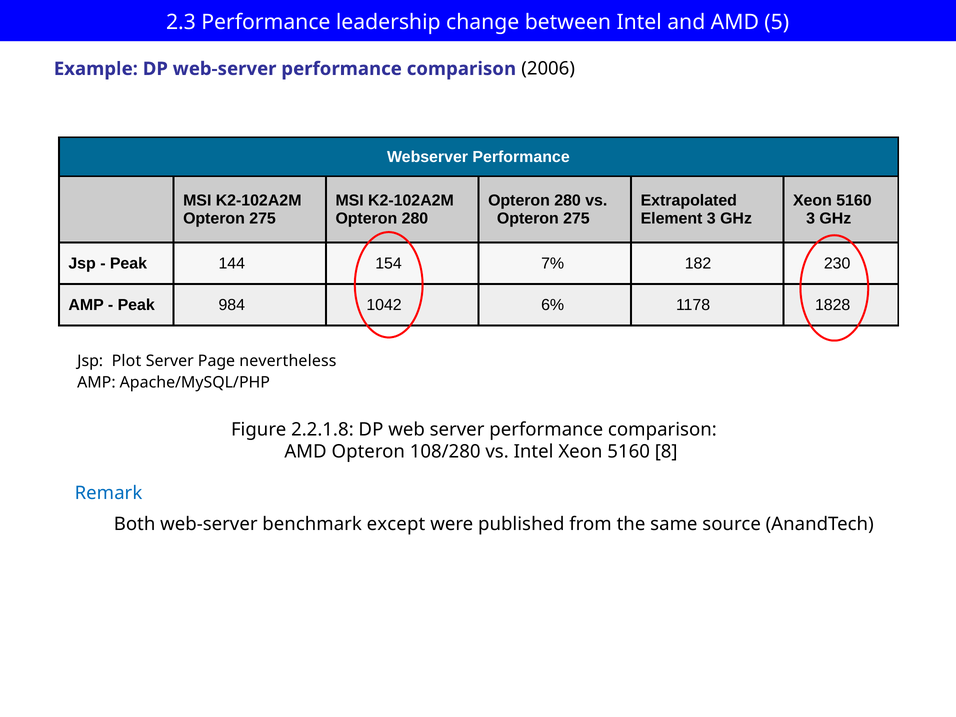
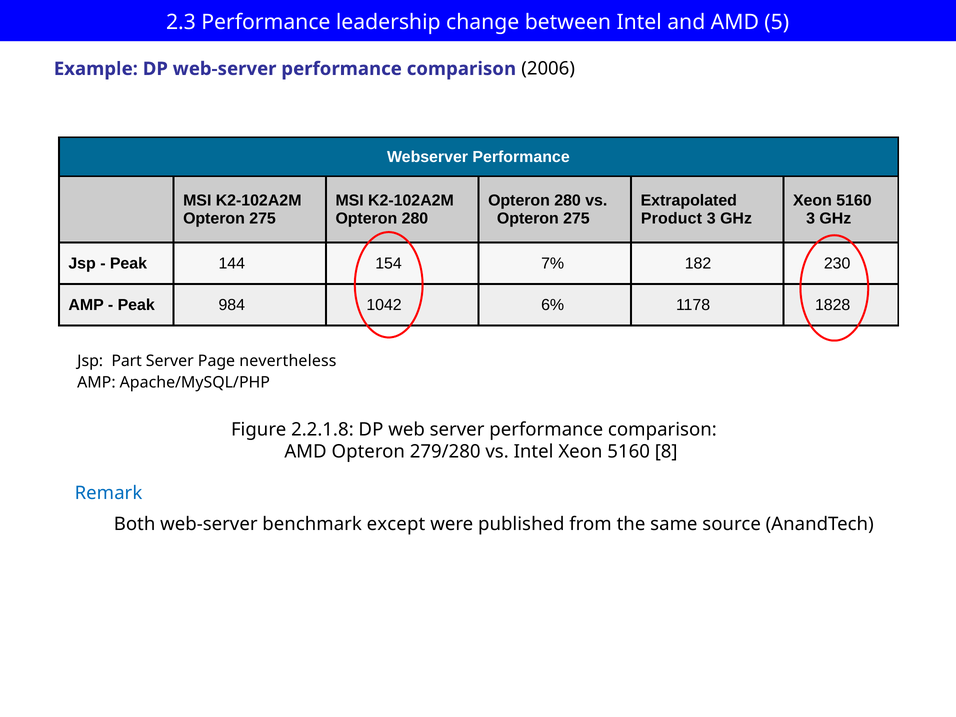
Element: Element -> Product (671, 219)
Plot: Plot -> Part (127, 361)
108/280: 108/280 -> 279/280 (445, 452)
